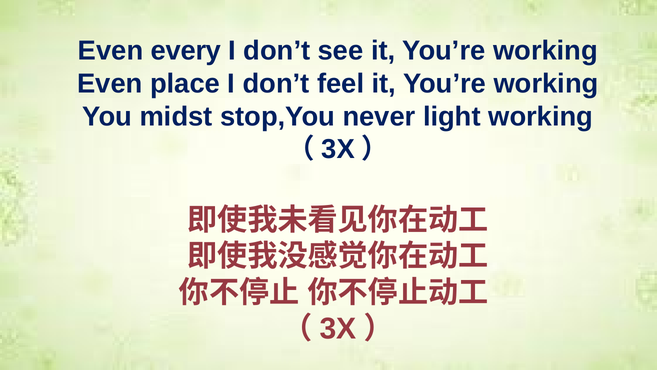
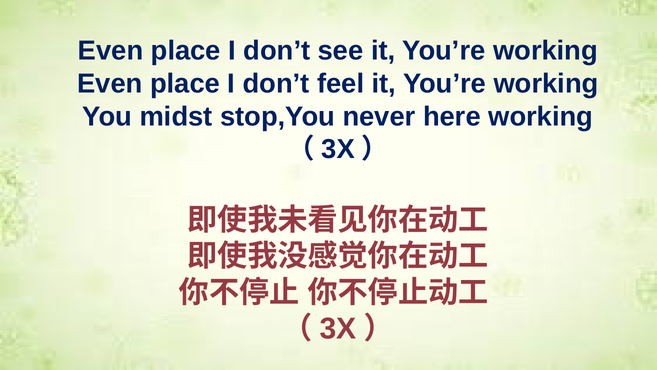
every: every -> place (186, 51)
light: light -> here (452, 116)
